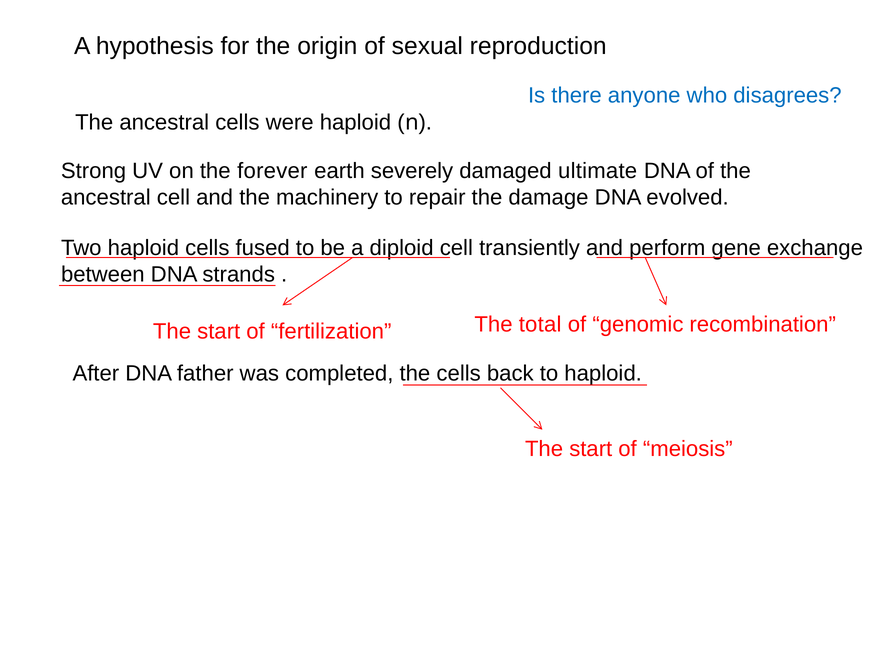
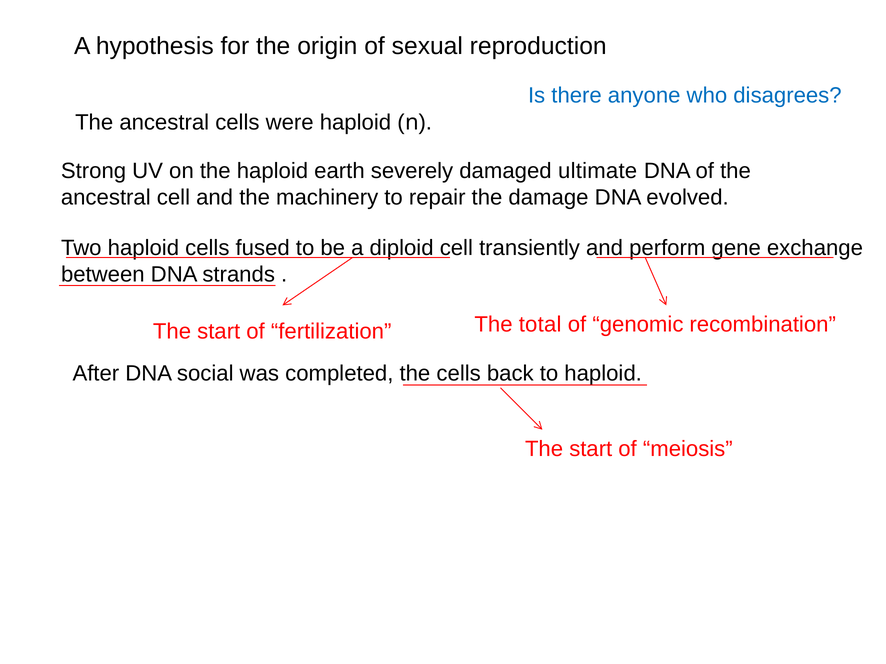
the forever: forever -> haploid (272, 171)
father: father -> social (205, 374)
